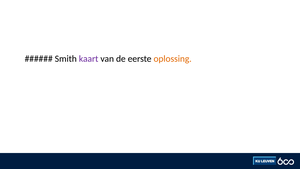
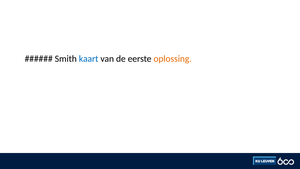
kaart colour: purple -> blue (89, 59)
